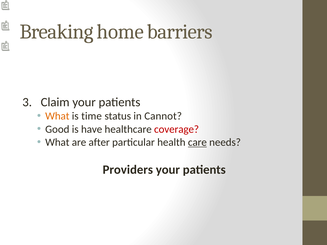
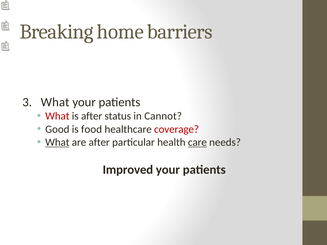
Claim: Claim -> What (55, 102)
What colour: orange -> red (57, 116)
is time: time -> after (92, 116)
have: have -> food (92, 129)
What underline: none -> present (57, 142)
Providers: Providers -> Improved (128, 170)
